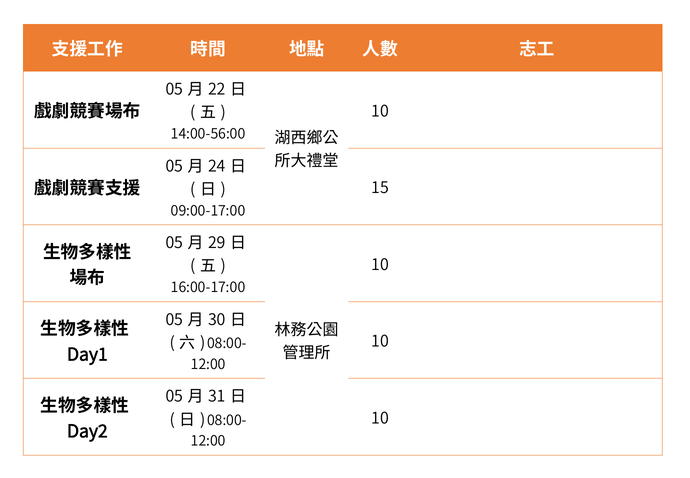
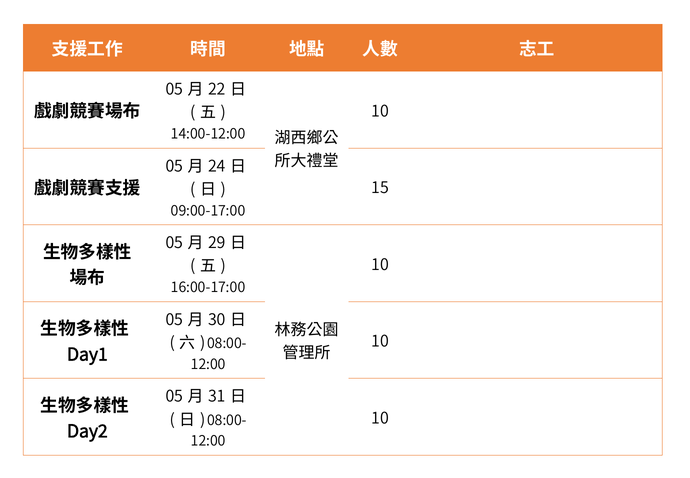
14:00-56:00: 14:00-56:00 -> 14:00-12:00 (208, 134)
